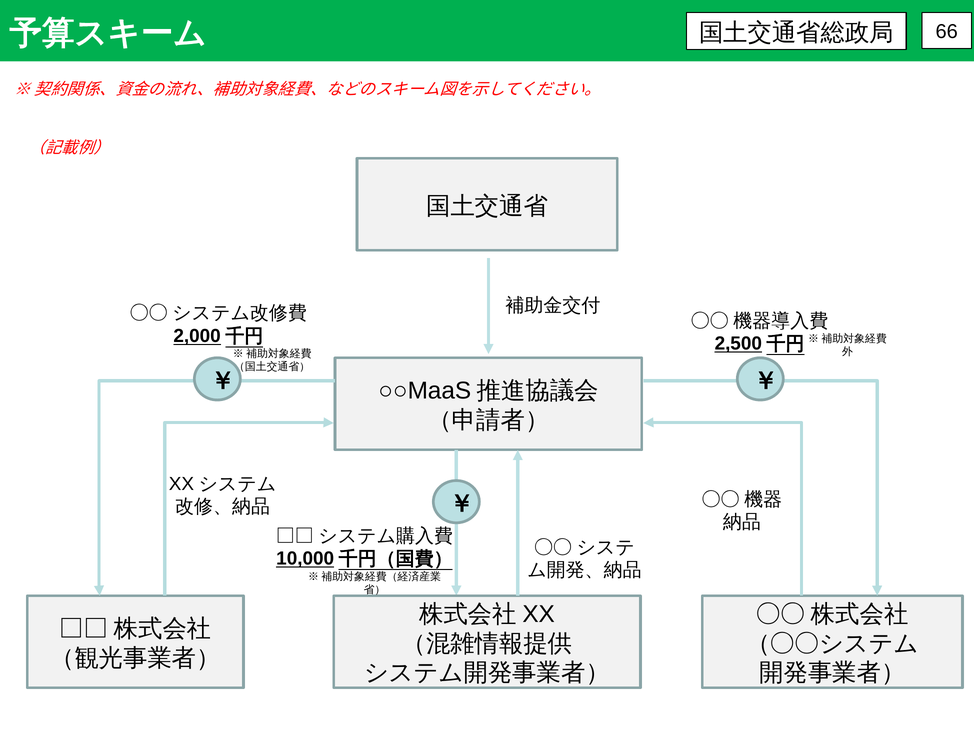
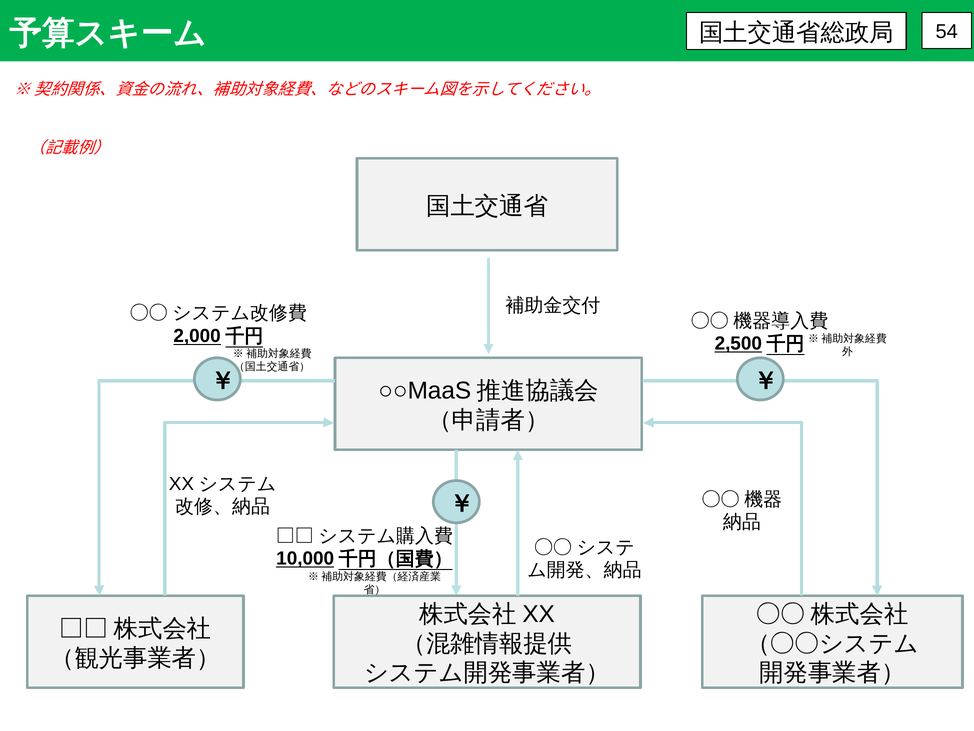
66: 66 -> 54 (947, 32)
